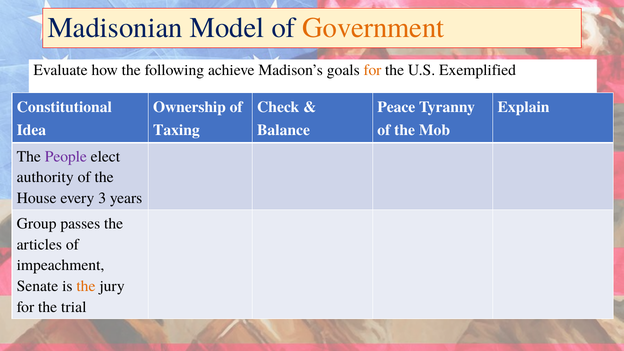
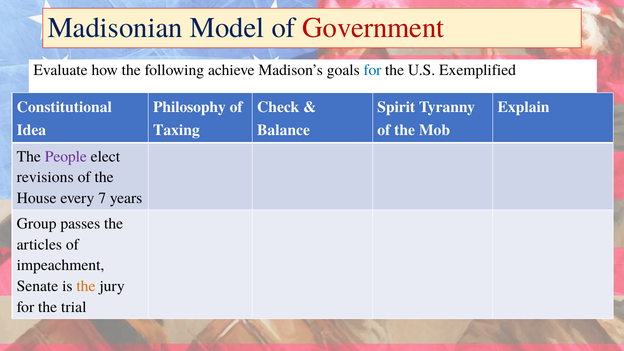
Government colour: orange -> red (373, 28)
for colour: orange -> blue (372, 70)
Ownership: Ownership -> Philosophy (189, 107)
Peace: Peace -> Spirit (396, 107)
authority: authority -> revisions (45, 177)
3: 3 -> 7 (102, 198)
